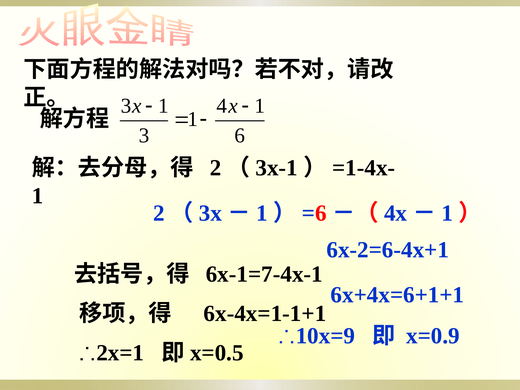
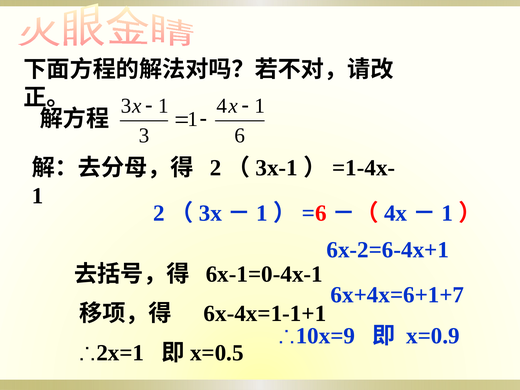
6x-1=7-4x-1: 6x-1=7-4x-1 -> 6x-1=0-4x-1 (264, 274)
6x+4x=6+1+1: 6x+4x=6+1+1 -> 6x+4x=6+1+7 (397, 295)
